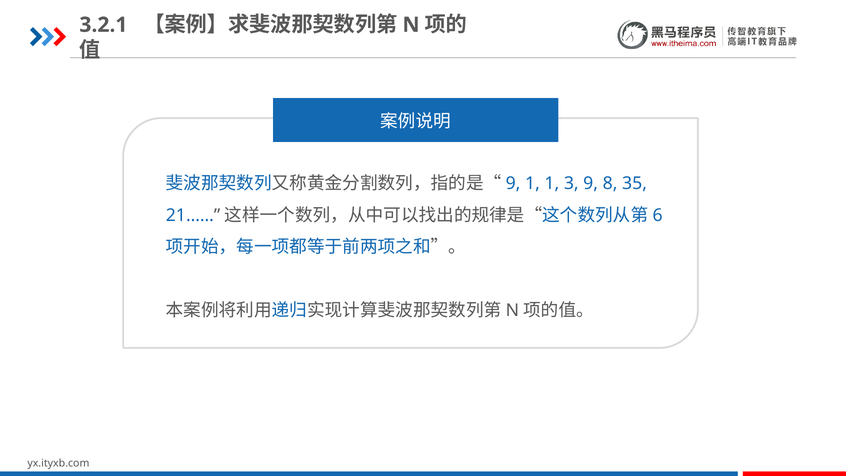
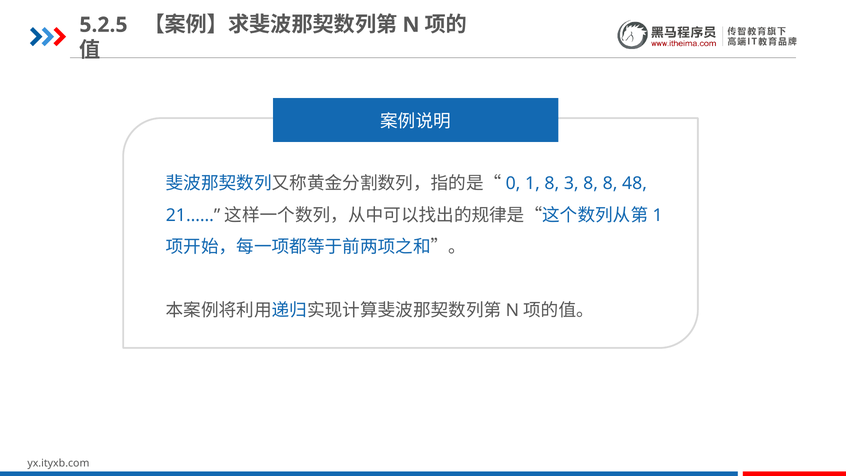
3.2.1: 3.2.1 -> 5.2.5 (103, 25)
9: 9 -> 0 (513, 184)
1 1: 1 -> 8 (552, 184)
3 9: 9 -> 8 (591, 184)
35: 35 -> 48 (635, 184)
6: 6 -> 1 (658, 215)
